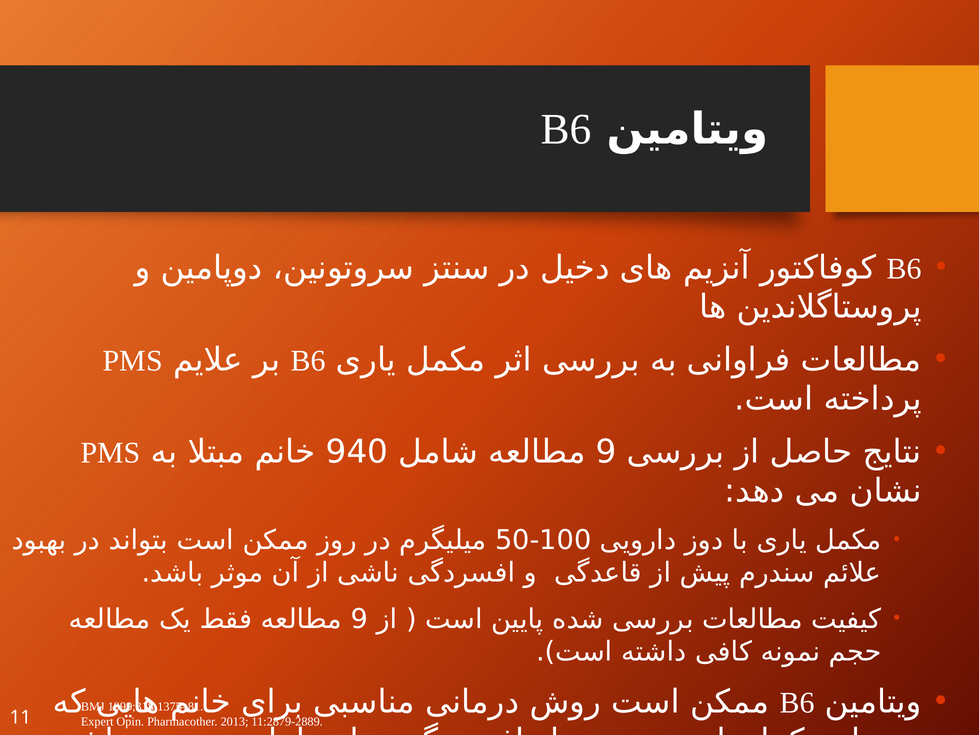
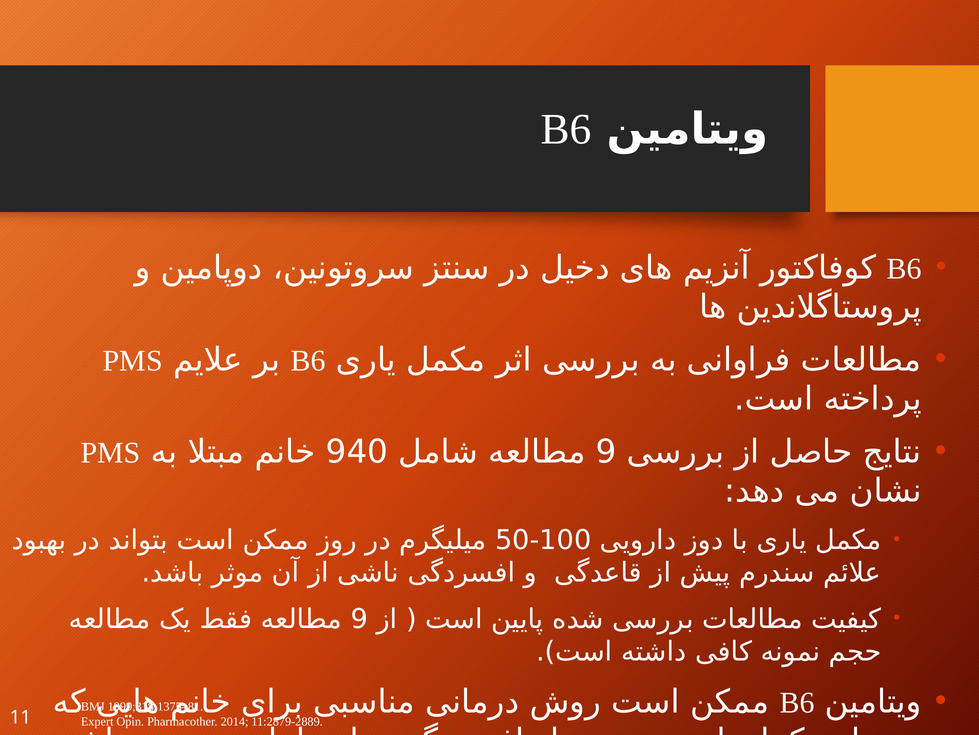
2013: 2013 -> 2014 (235, 721)
